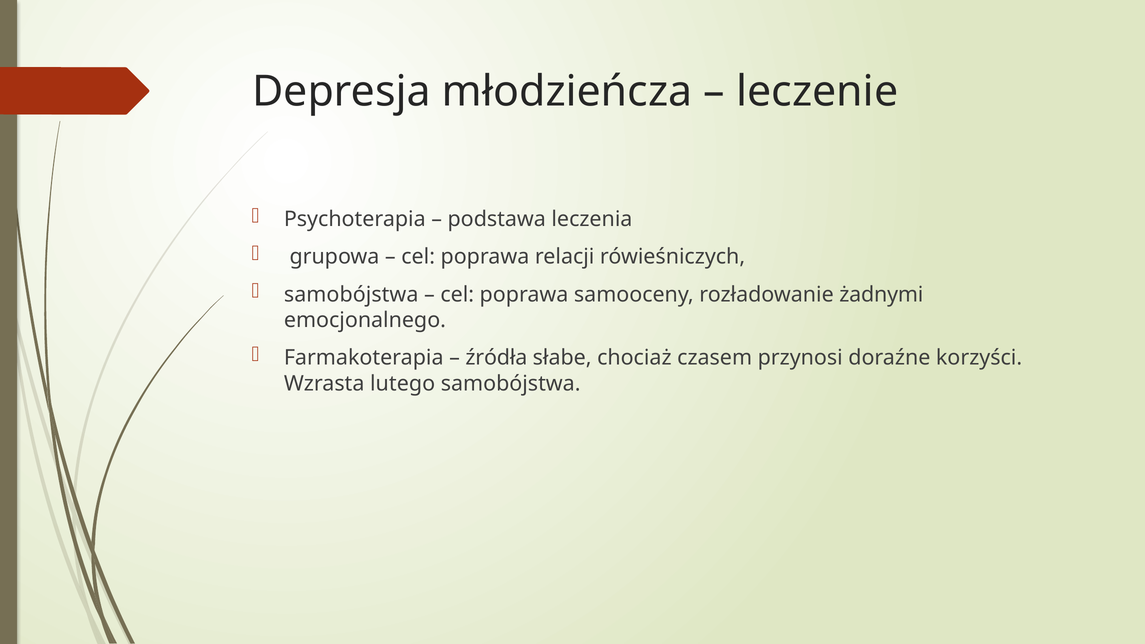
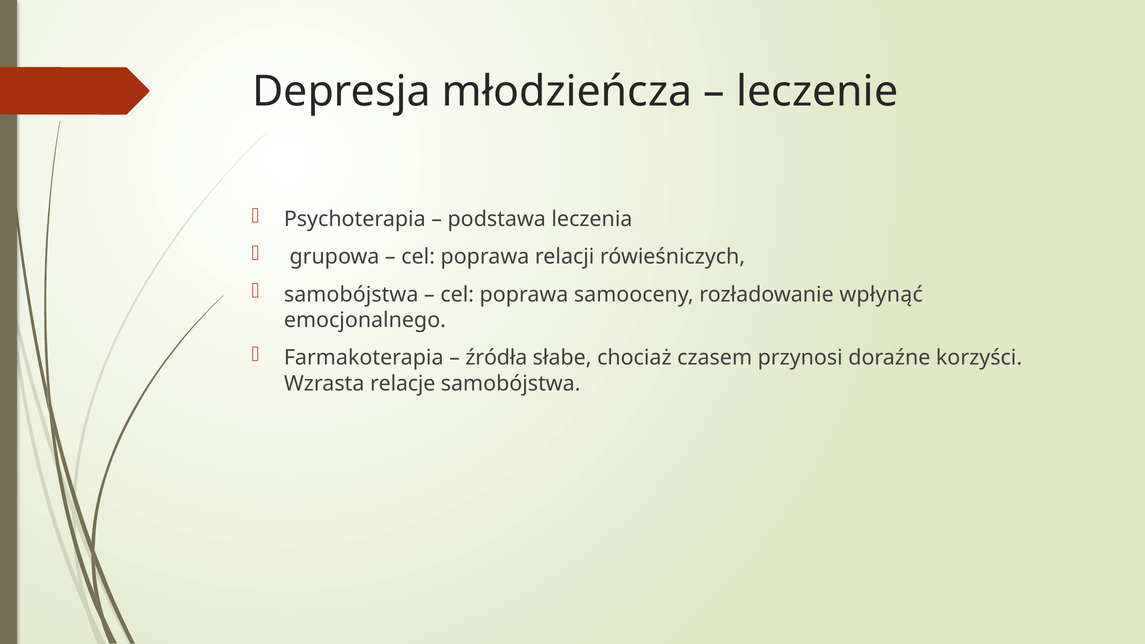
żadnymi: żadnymi -> wpłynąć (881, 294)
lutego: lutego -> relacje (403, 384)
